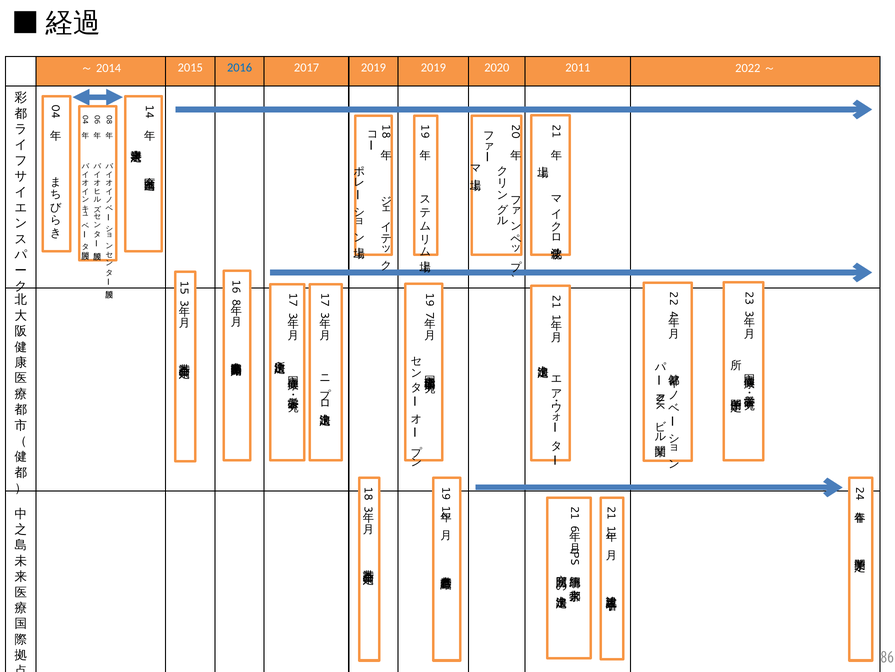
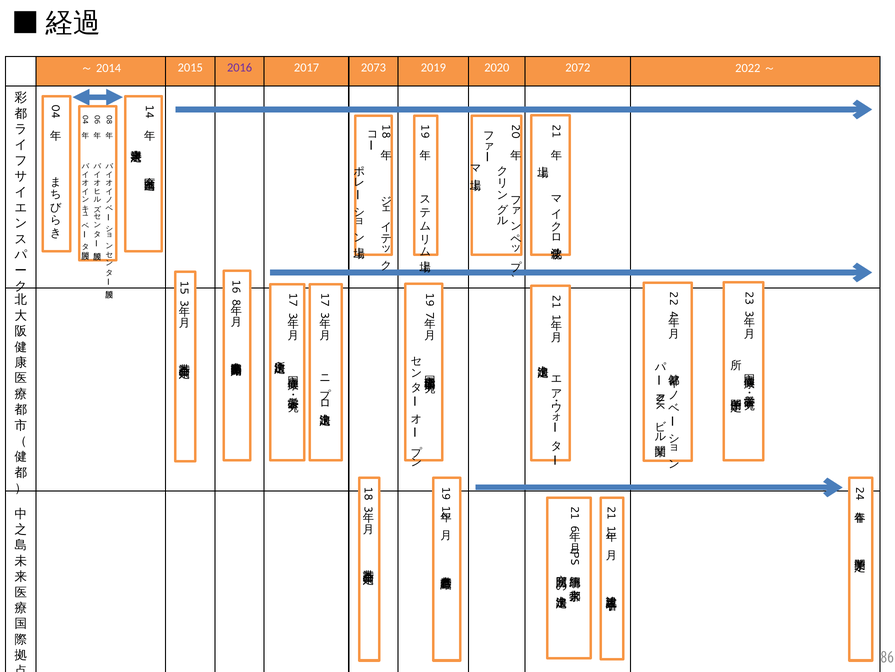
2016 colour: blue -> purple (240, 68)
2017 2019: 2019 -> 2073 (373, 68)
2011: 2011 -> 2072 (578, 68)
